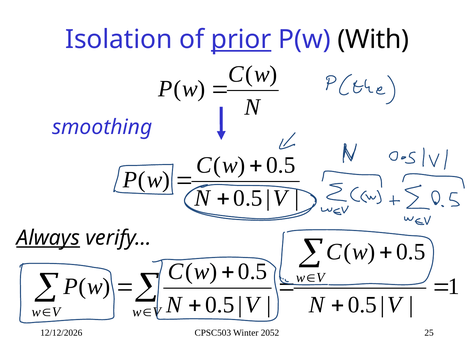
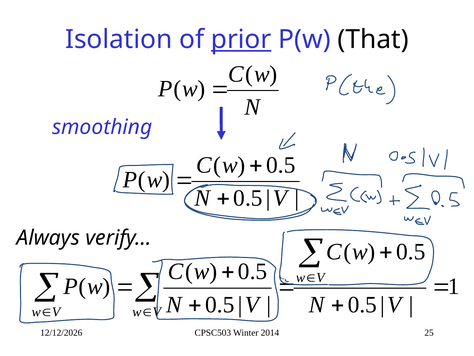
With: With -> That (373, 39)
Always underline: present -> none (48, 238)
2052: 2052 -> 2014 (270, 332)
